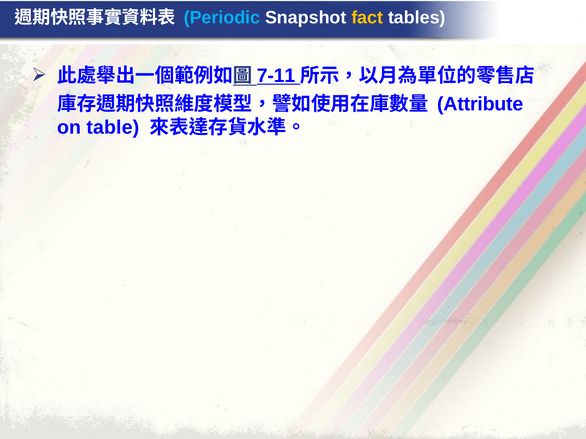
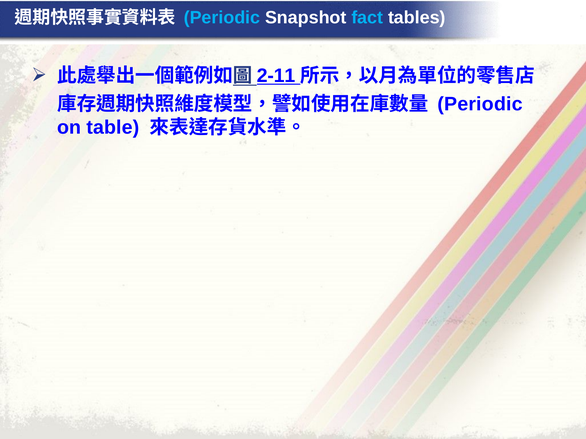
fact colour: yellow -> light blue (367, 18)
7-11: 7-11 -> 2-11 (276, 76)
Attribute: Attribute -> Periodic (480, 104)
